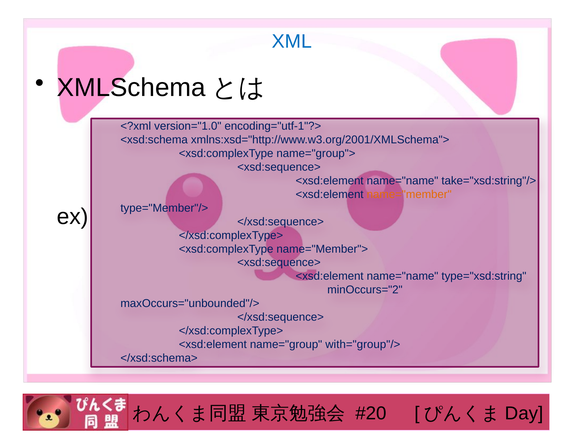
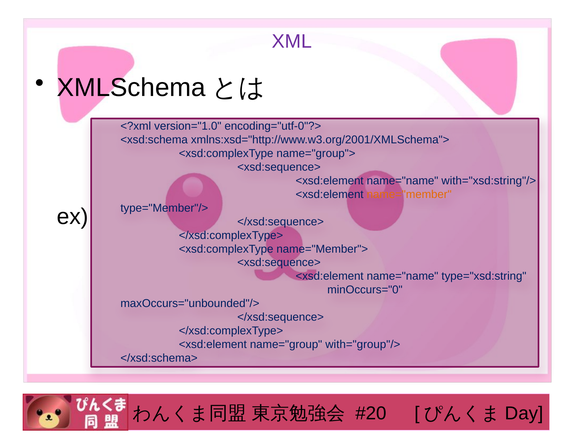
XML colour: blue -> purple (292, 41)
encoding="utf-1"?>: encoding="utf-1"?> -> encoding="utf-0"?> (273, 126)
take="xsd:string"/>: take="xsd:string"/> -> with="xsd:string"/> (489, 181)
minOccurs="2: minOccurs="2 -> minOccurs="0 (365, 290)
